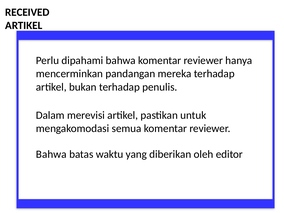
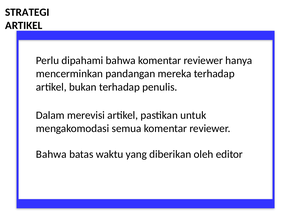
RECEIVED: RECEIVED -> STRATEGI (27, 12)
